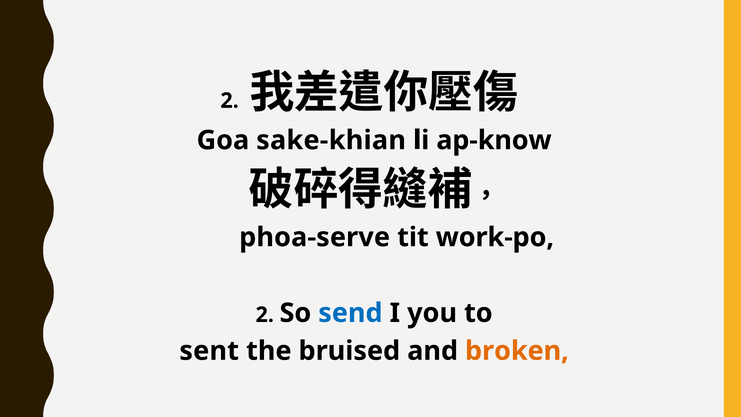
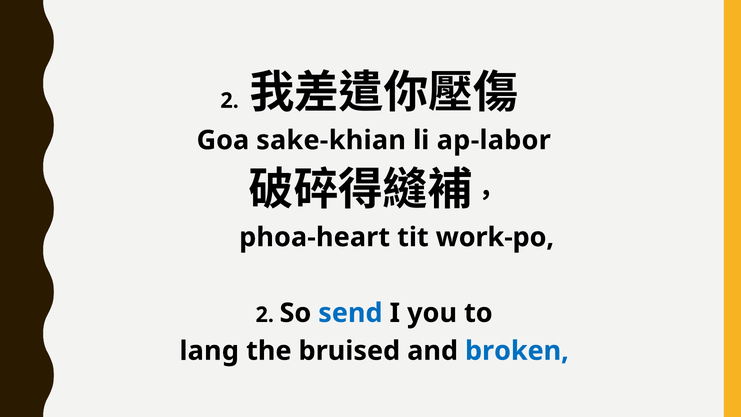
ap-know: ap-know -> ap-labor (494, 140)
phoa-serve: phoa-serve -> phoa-heart (315, 237)
sent: sent -> lang (209, 351)
broken colour: orange -> blue (517, 351)
